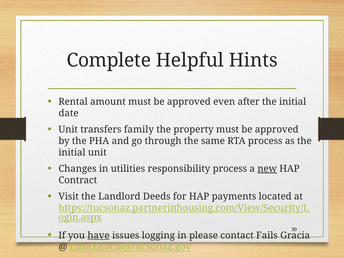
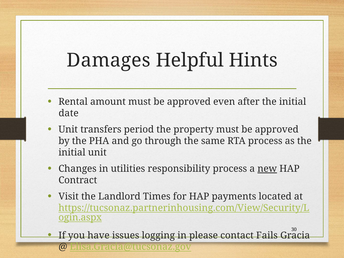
Complete: Complete -> Damages (109, 60)
family: family -> period (139, 130)
Deeds: Deeds -> Times (157, 196)
have underline: present -> none (99, 235)
